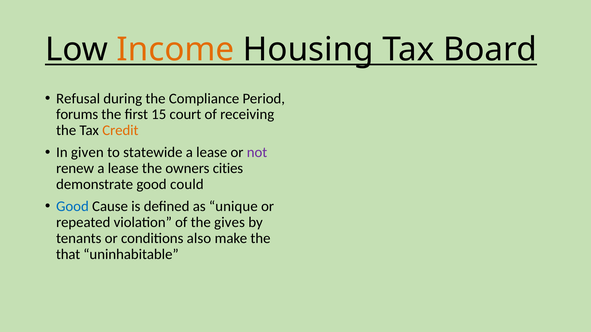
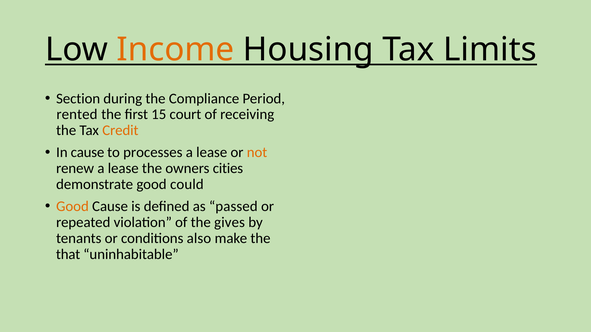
Board: Board -> Limits (490, 50)
Refusal: Refusal -> Section (78, 99)
forums: forums -> rented (77, 115)
In given: given -> cause (87, 153)
statewide: statewide -> processes (153, 153)
not colour: purple -> orange (257, 153)
Good colour: blue -> orange (72, 207)
unique: unique -> passed (233, 207)
